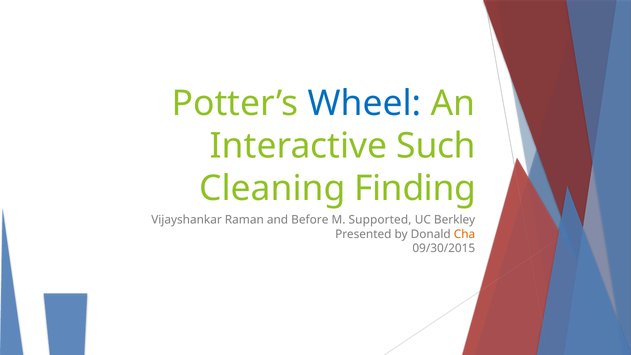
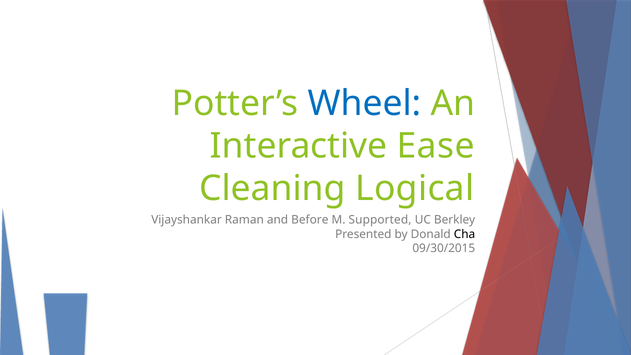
Such: Such -> Ease (436, 146)
Finding: Finding -> Logical (415, 188)
Cha colour: orange -> black (465, 234)
